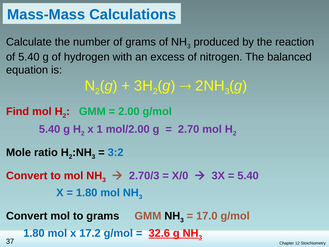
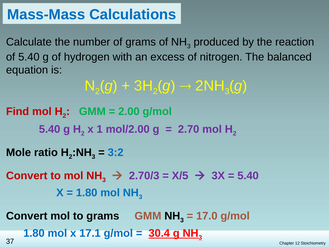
X/0: X/0 -> X/5 (180, 176)
17.2: 17.2 -> 17.1 (90, 233)
32.6: 32.6 -> 30.4 (159, 233)
